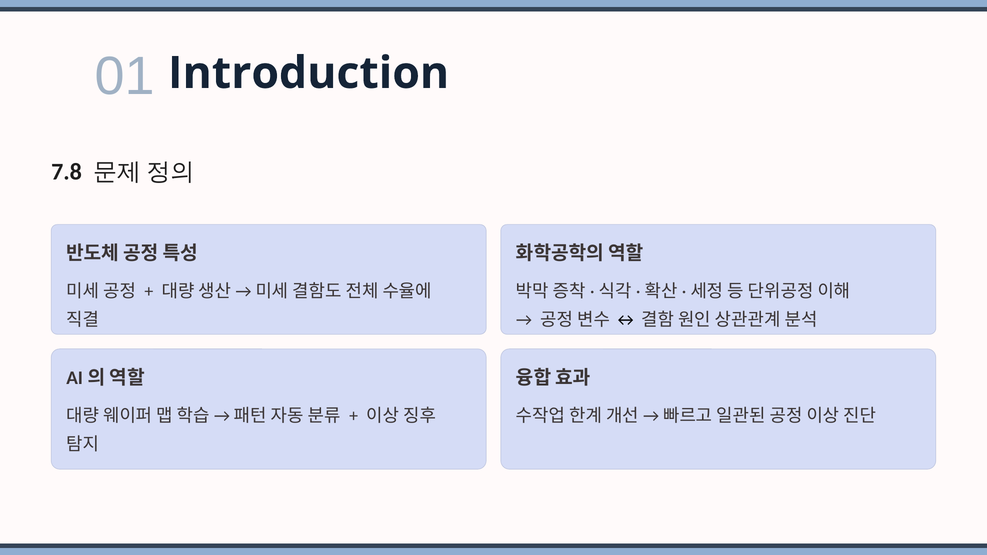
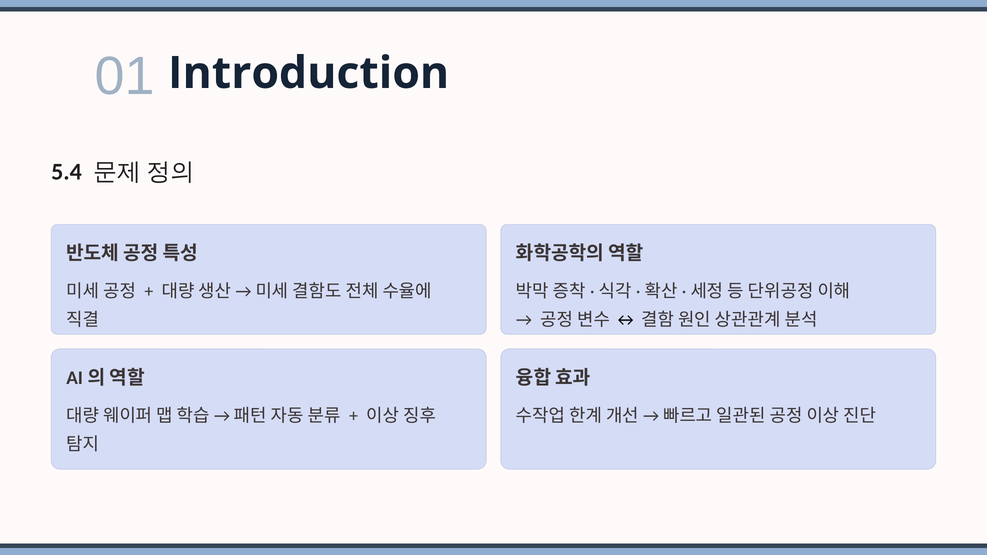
7.8: 7.8 -> 5.4 (66, 172)
